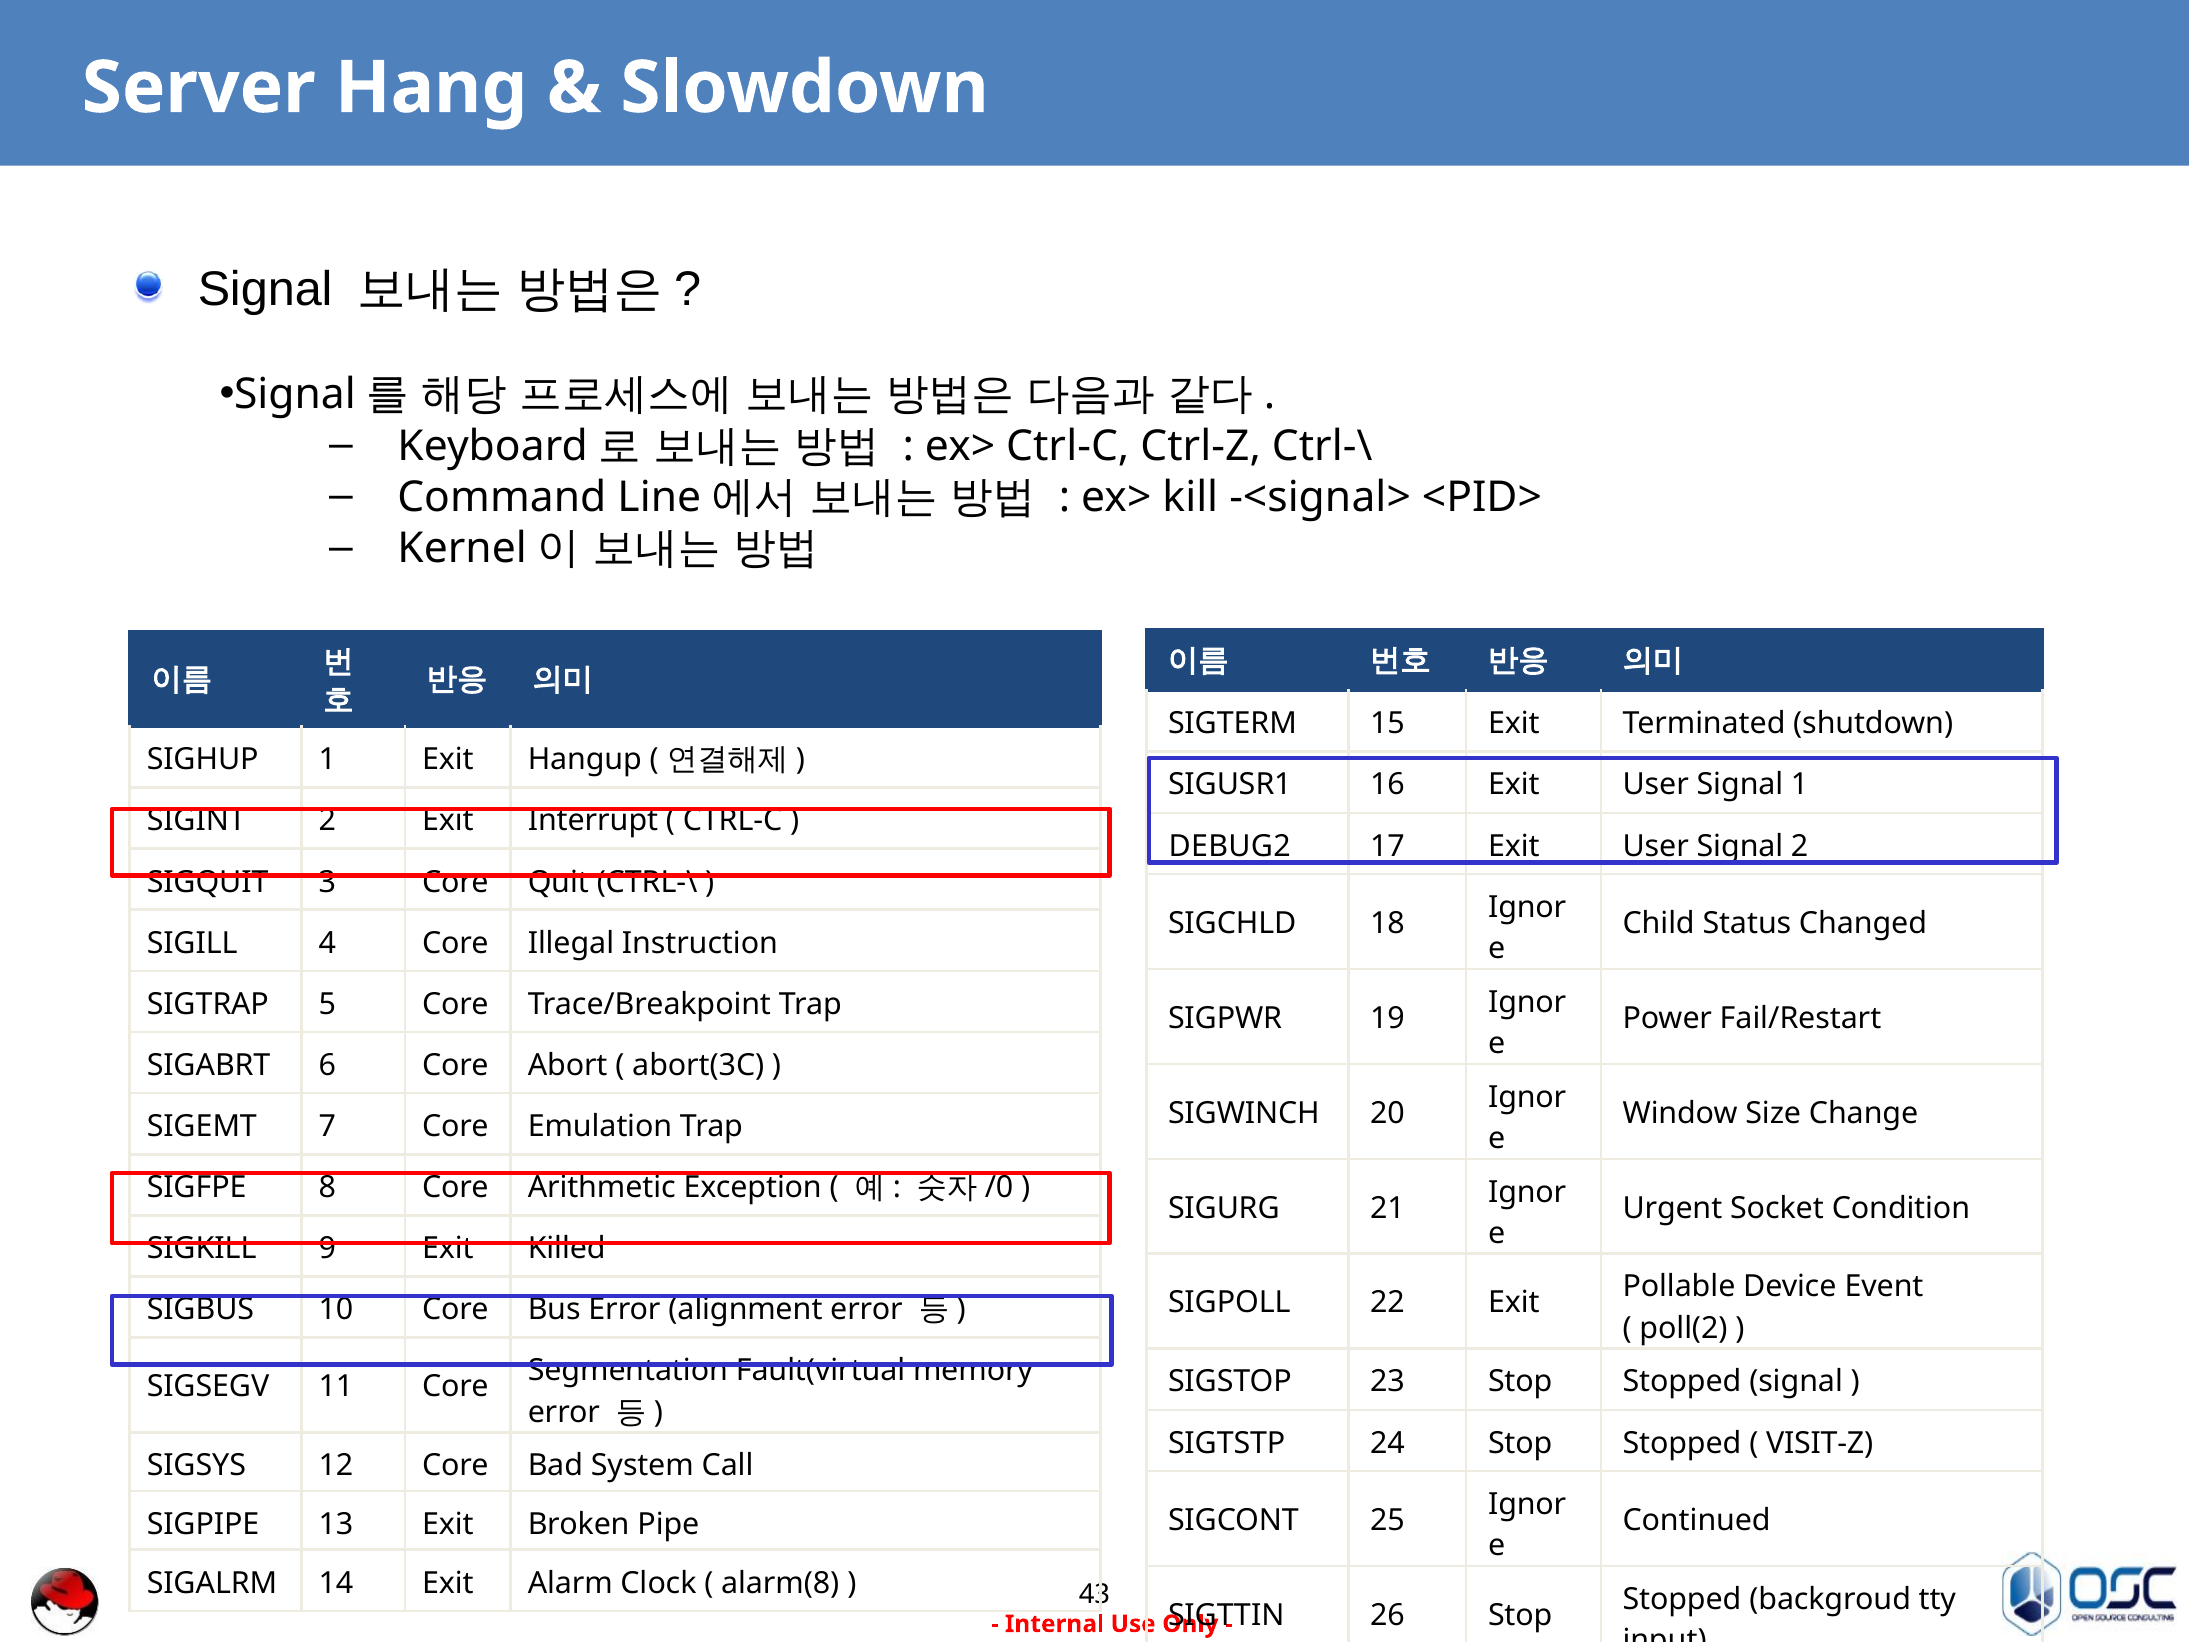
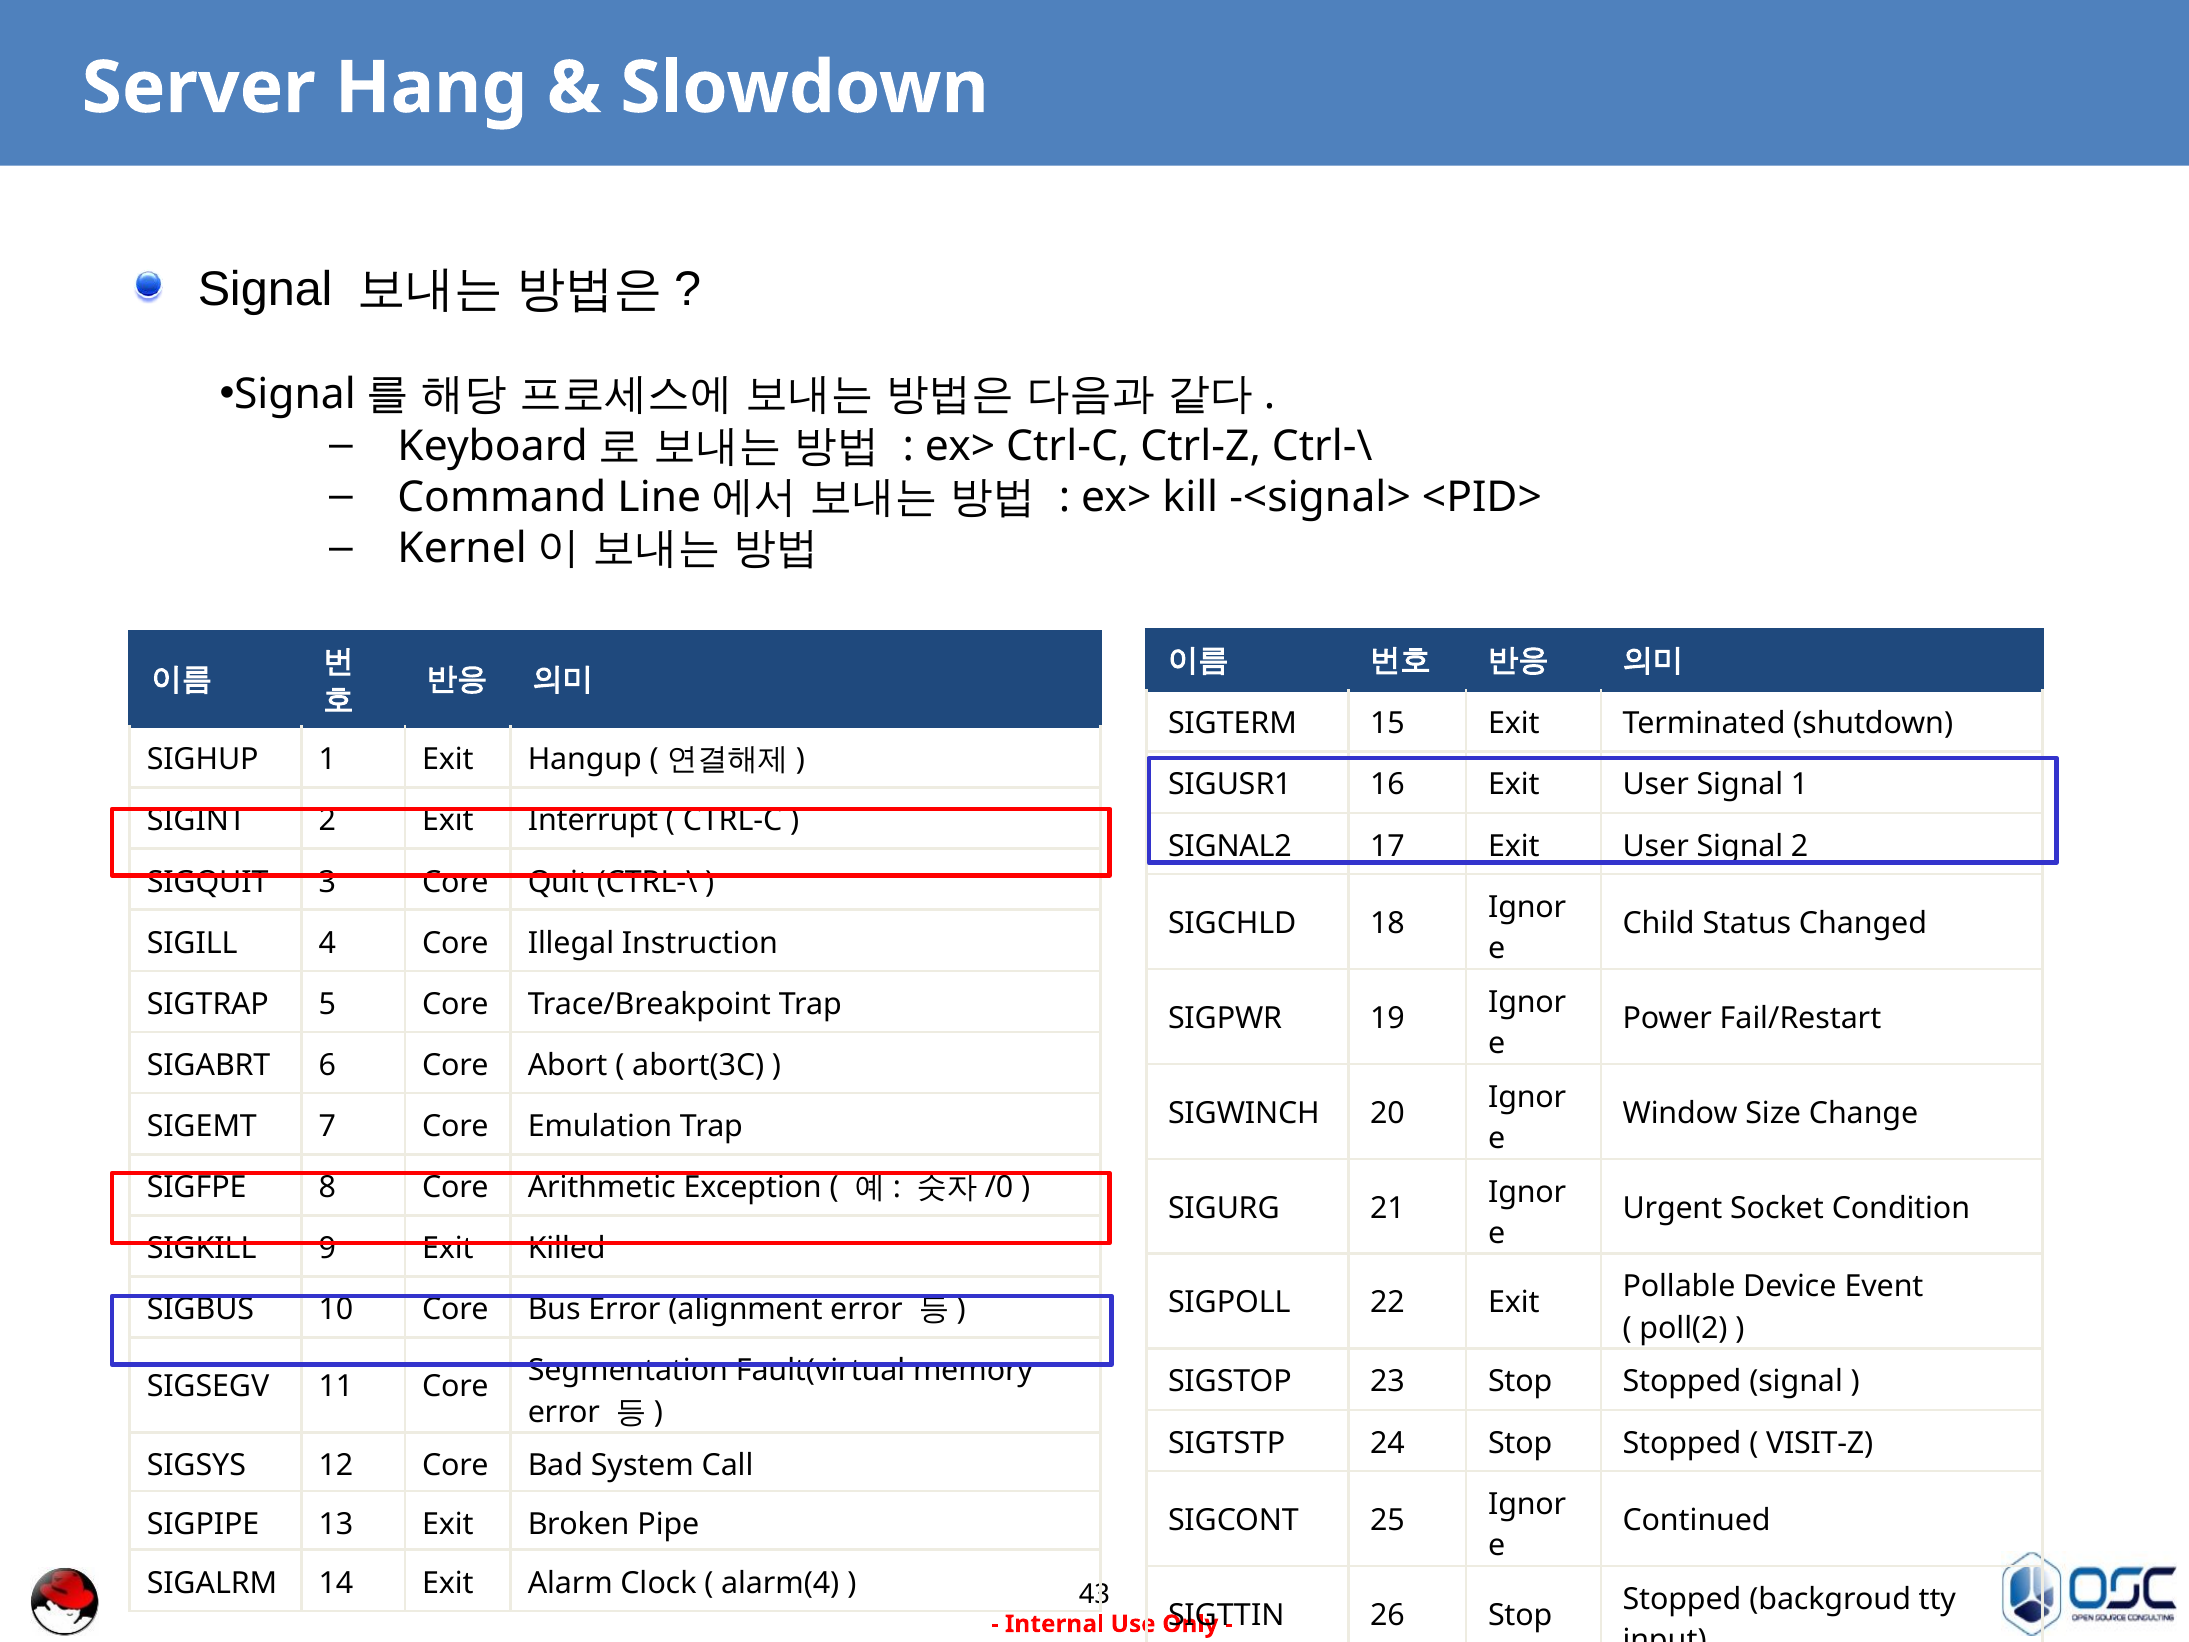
DEBUG2: DEBUG2 -> SIGNAL2 (1230, 846)
alarm(8: alarm(8 -> alarm(4 (780, 1583)
